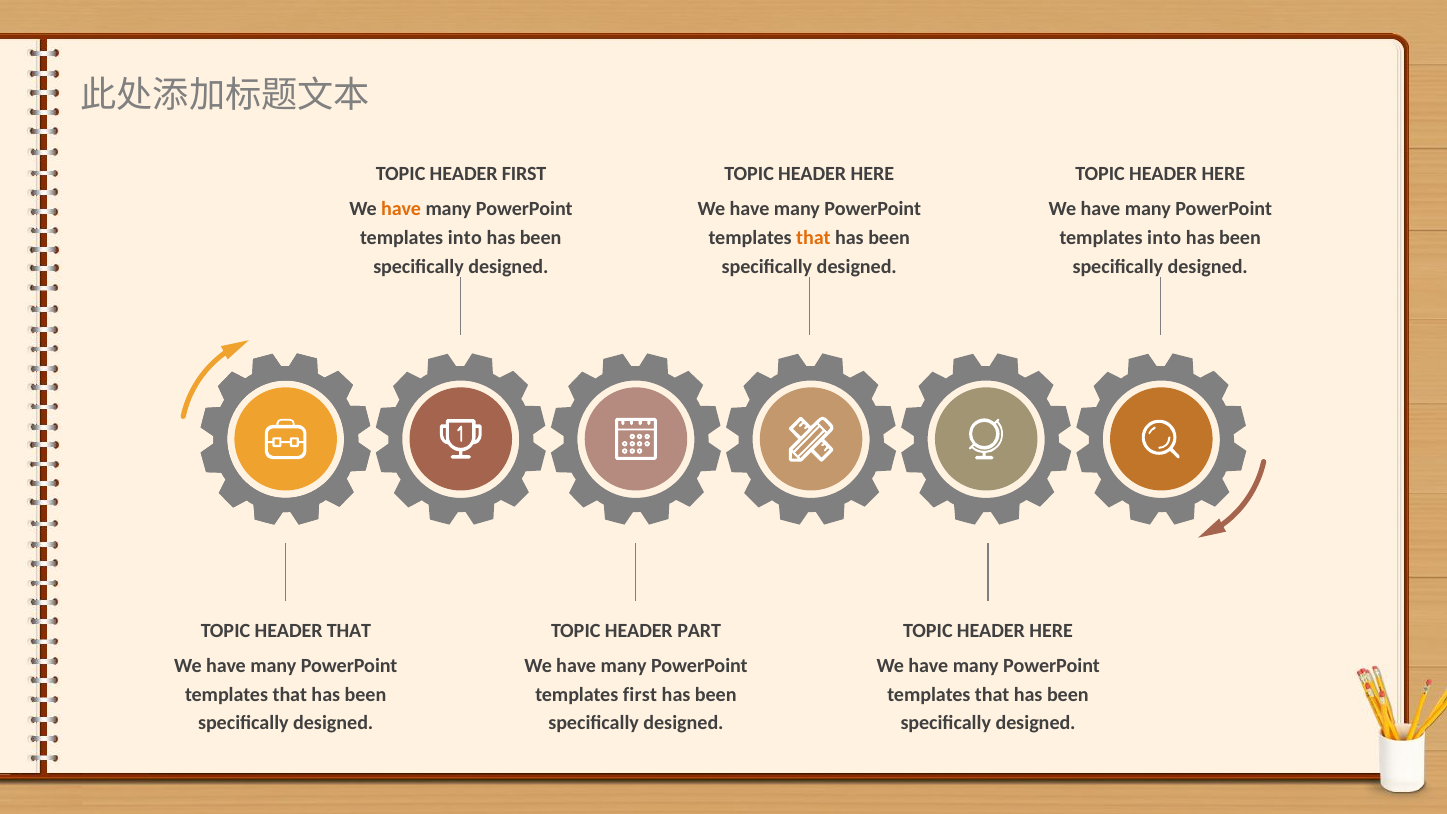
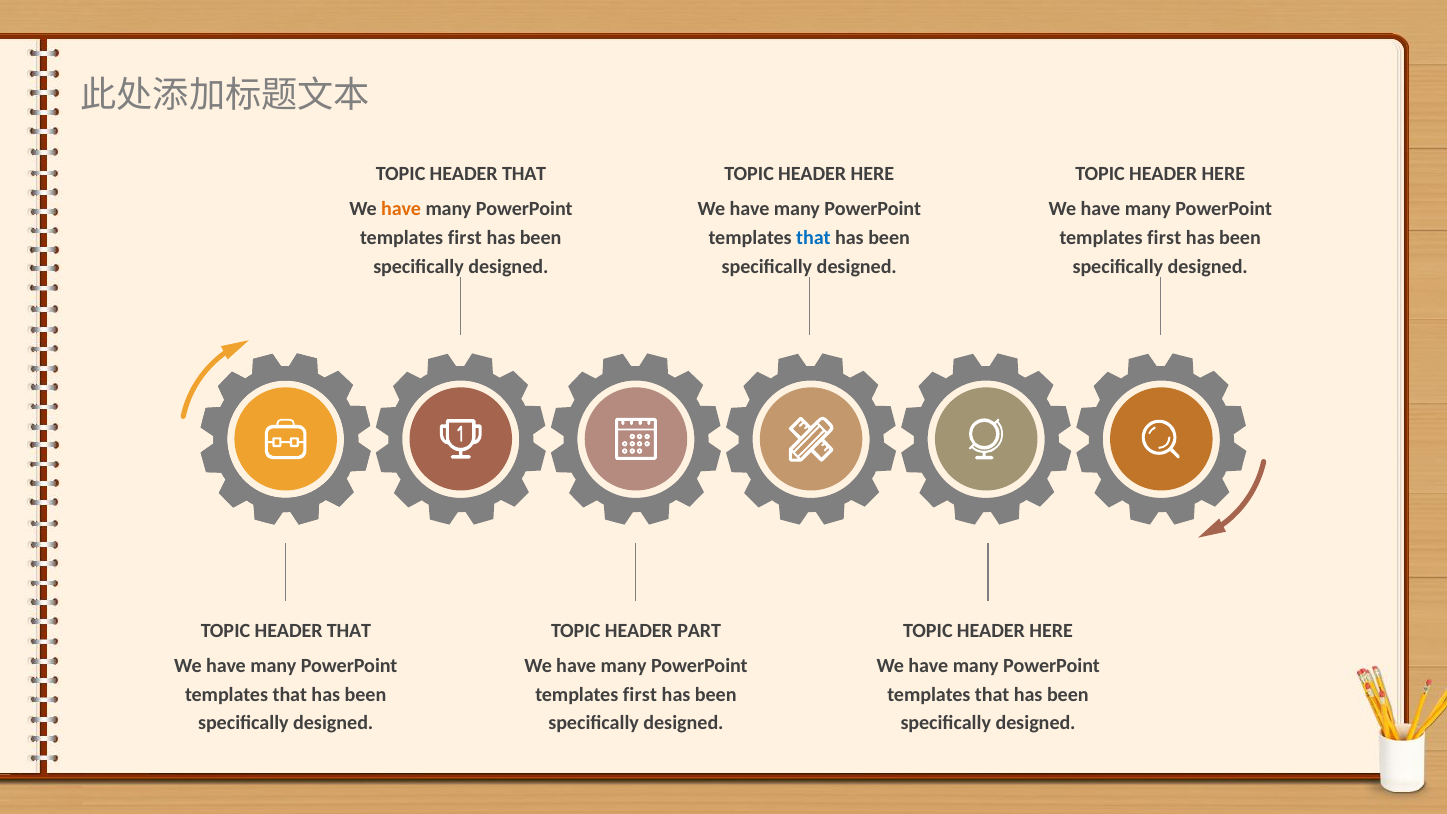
FIRST: FIRST -> THAT (524, 174)
into: into -> first (465, 238)
that colour: orange -> blue (813, 238)
into: into -> first (1164, 238)
